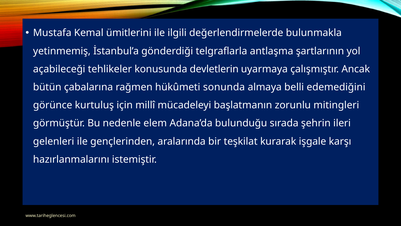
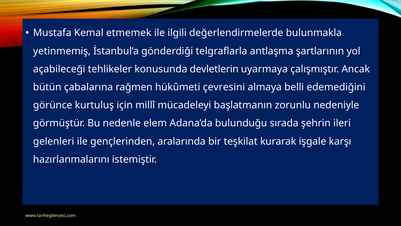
ümitlerini: ümitlerini -> etmemek (129, 33)
sonunda: sonunda -> çevresini (224, 87)
mitingleri: mitingleri -> nedeniyle (336, 105)
